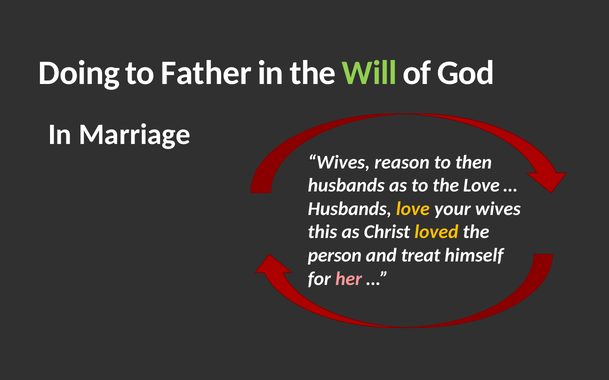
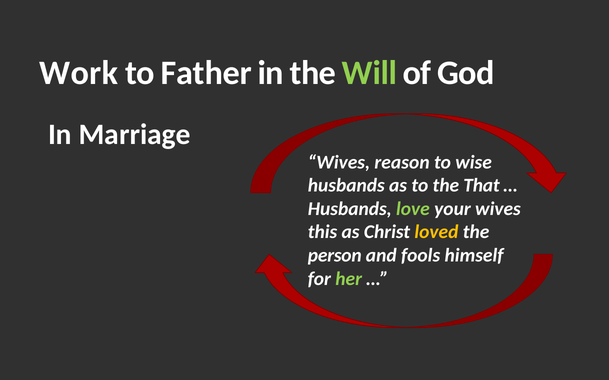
Doing: Doing -> Work (79, 73)
then: then -> wise (474, 162)
the Love: Love -> That (481, 186)
love colour: yellow -> light green (413, 209)
treat: treat -> fools (421, 256)
her colour: pink -> light green (349, 279)
